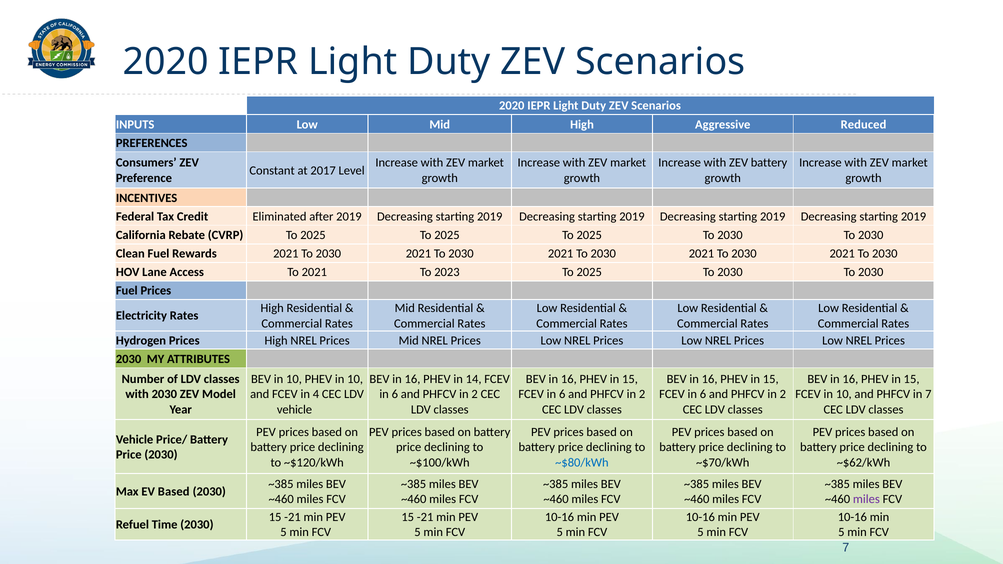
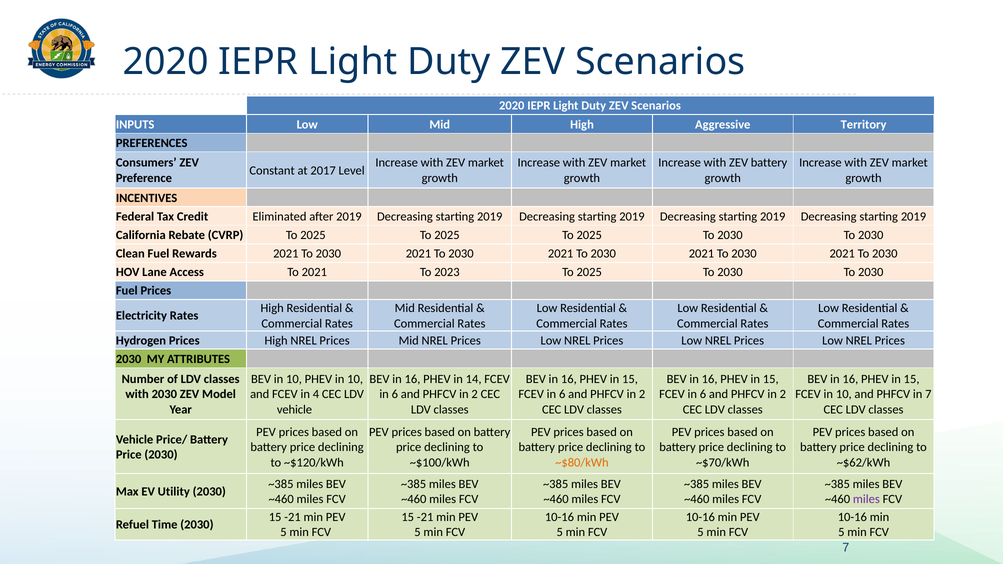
Reduced: Reduced -> Territory (864, 124)
~$80/kWh colour: blue -> orange (582, 463)
EV Based: Based -> Utility (174, 492)
